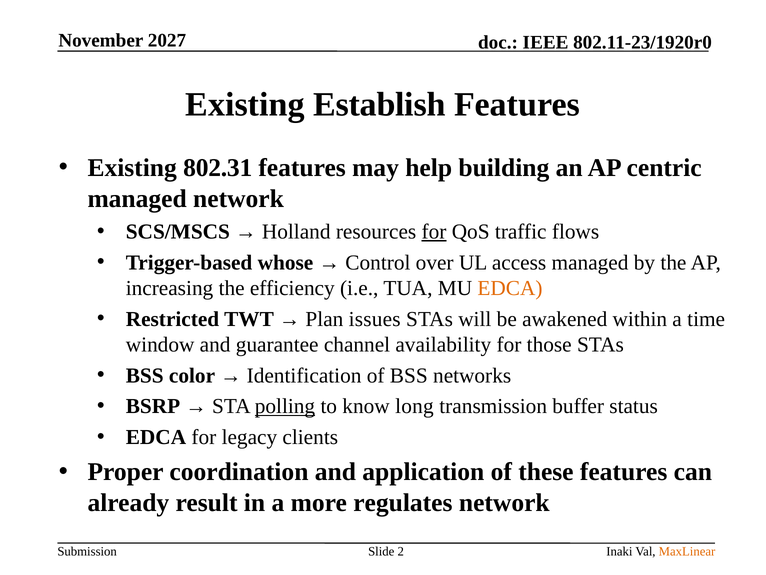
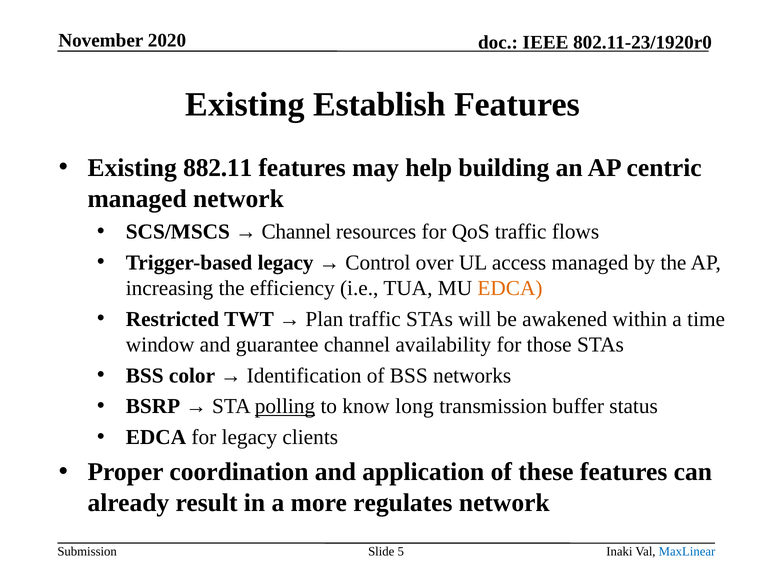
2027: 2027 -> 2020 (167, 41)
802.31: 802.31 -> 882.11 (218, 168)
Holland: Holland -> Channel (296, 232)
for underline: present -> none (434, 232)
Trigger-based whose: whose -> legacy (286, 262)
Plan issues: issues -> traffic (375, 319)
2: 2 -> 5 (401, 551)
MaxLinear colour: orange -> blue (687, 551)
